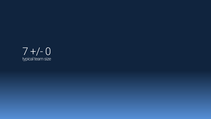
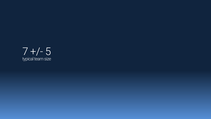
0: 0 -> 5 (48, 51)
